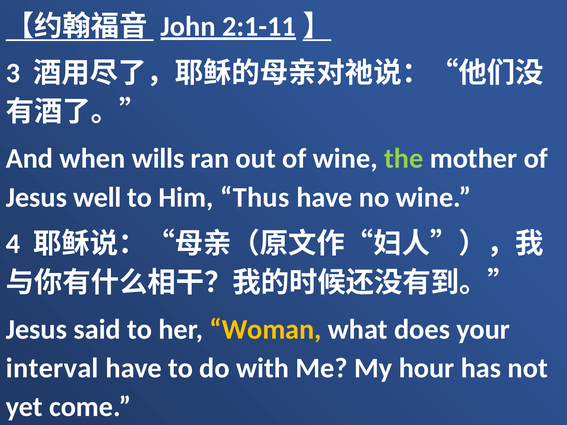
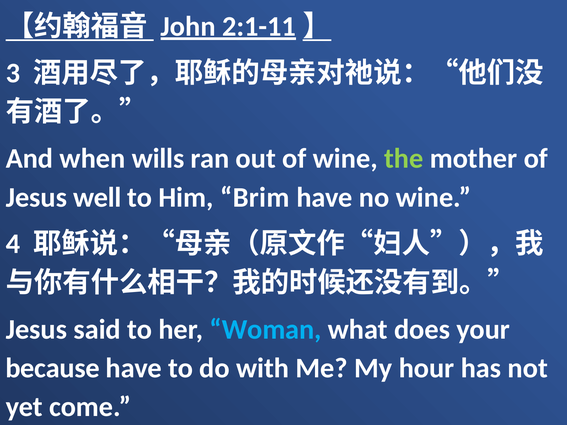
Thus: Thus -> Brim (255, 197)
Woman colour: yellow -> light blue (266, 330)
interval: interval -> because (53, 368)
